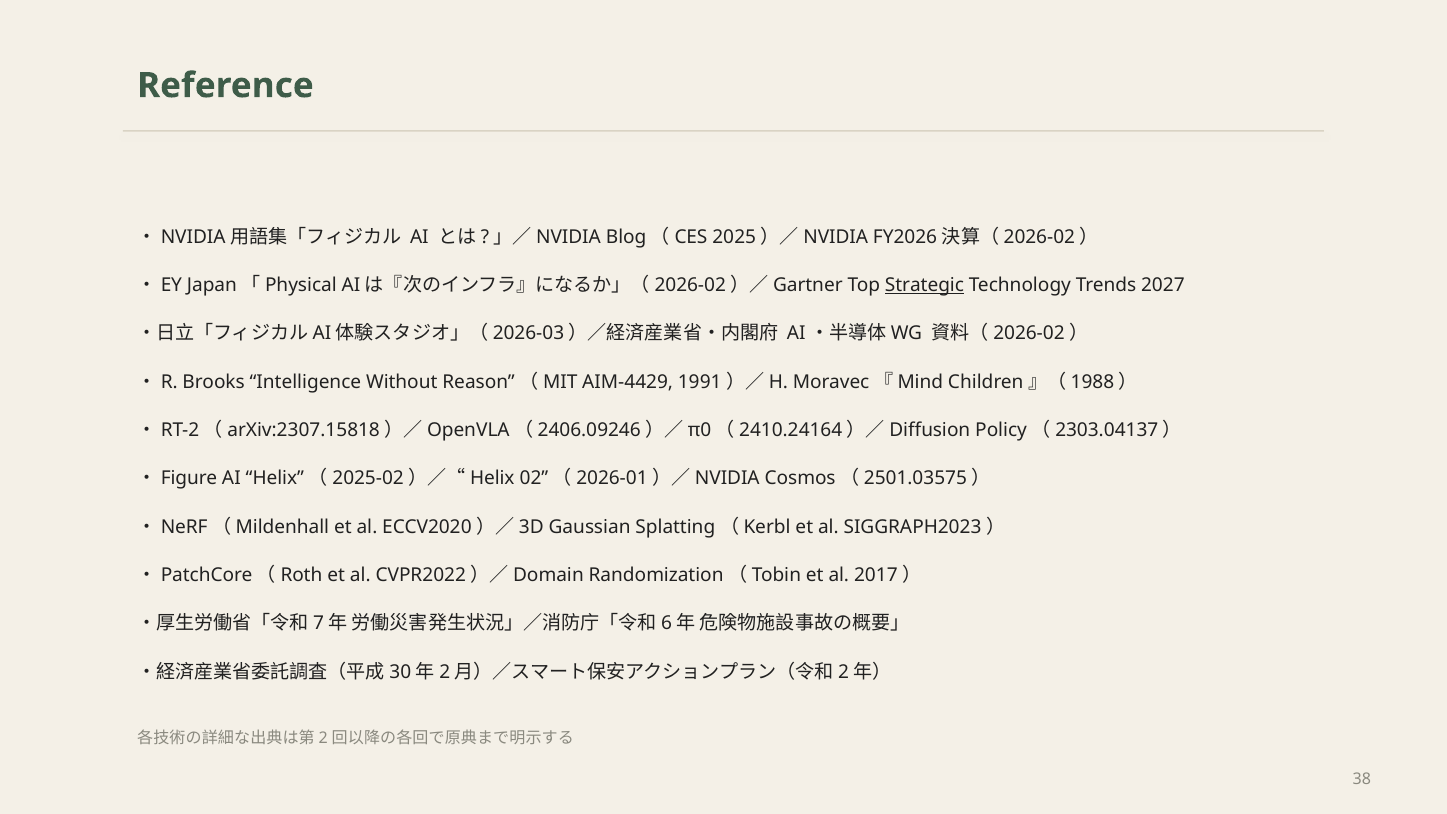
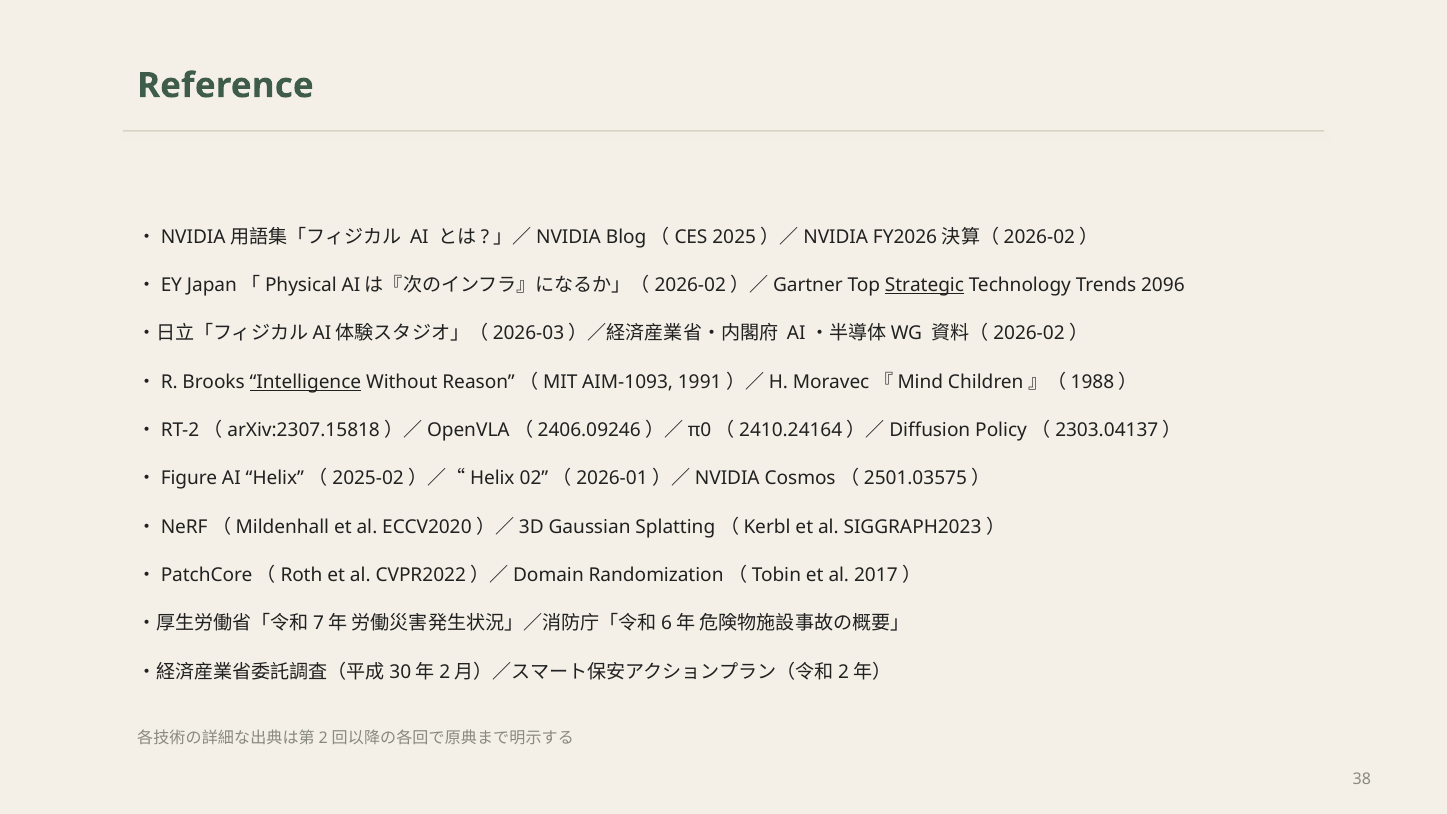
2027: 2027 -> 2096 (1163, 285)
Intelligence underline: none -> present (305, 382)
AIM-4429: AIM-4429 -> AIM-1093 (628, 382)
